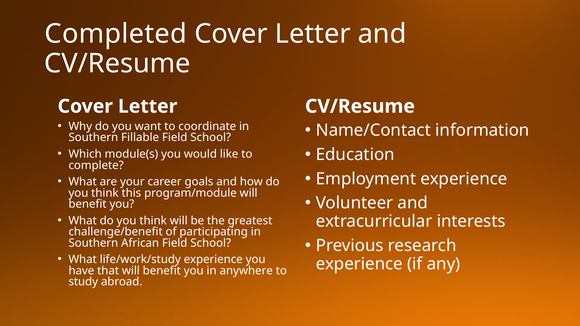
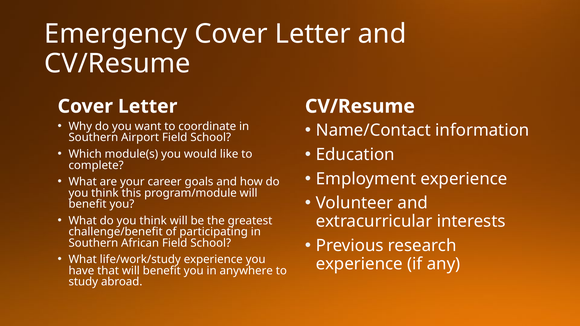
Completed: Completed -> Emergency (116, 34)
Fillable: Fillable -> Airport (140, 138)
